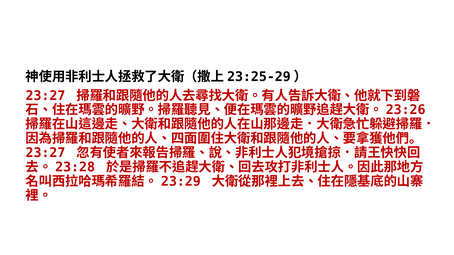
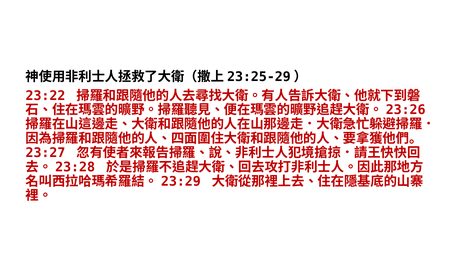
23:27: 23:27 -> 23:22 (45, 96)
